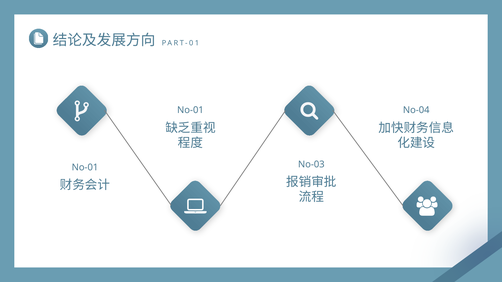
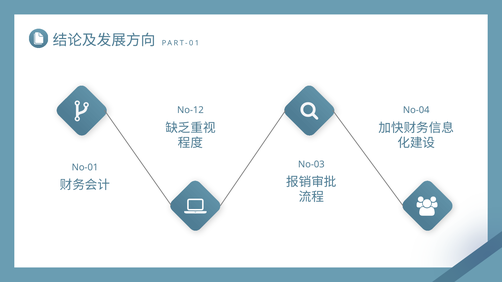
No-01: No-01 -> No-12 (190, 110)
